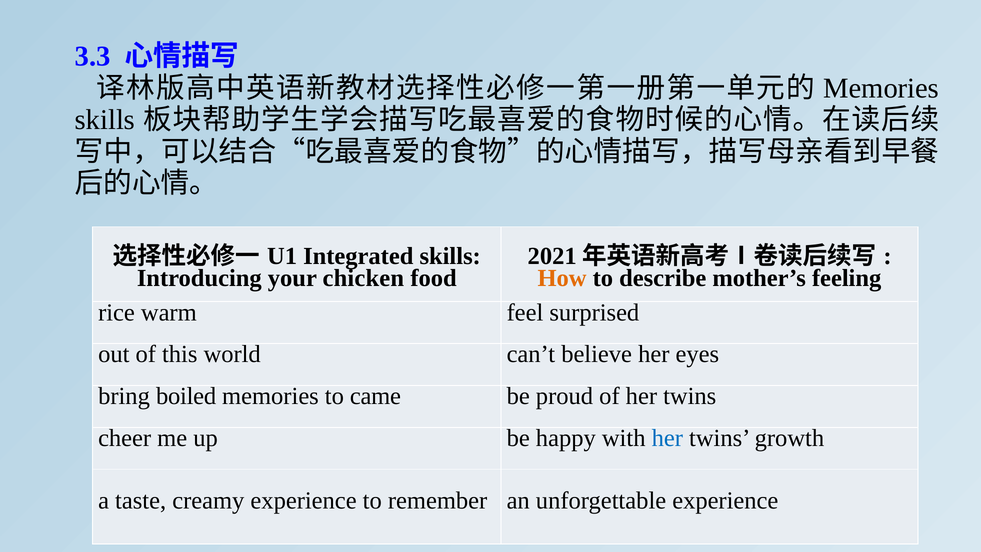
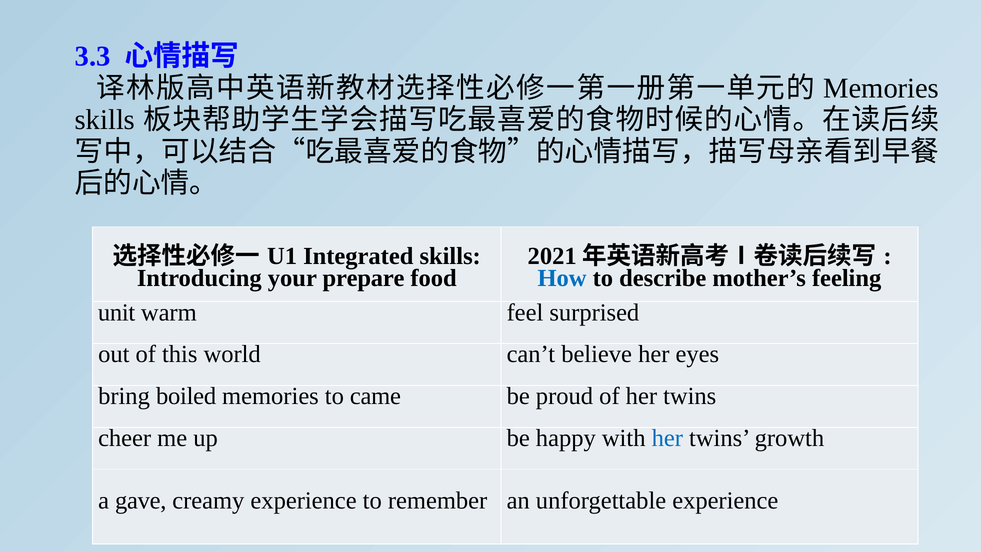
chicken: chicken -> prepare (364, 278)
How colour: orange -> blue (562, 278)
rice: rice -> unit (117, 312)
taste: taste -> gave (141, 500)
